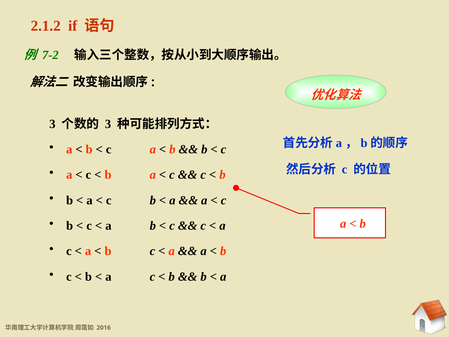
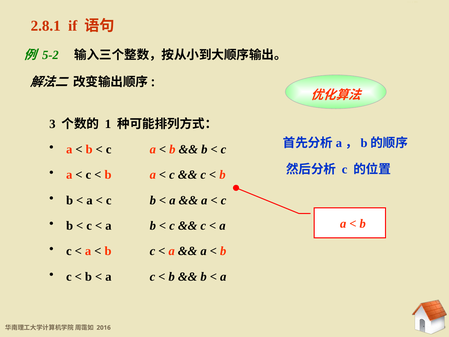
2.1.2: 2.1.2 -> 2.8.1 (46, 26)
7-2: 7-2 -> 5-2 (50, 55)
3: 3 -> 1 (108, 124)
